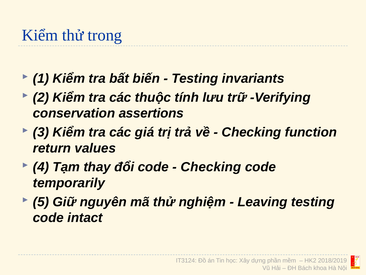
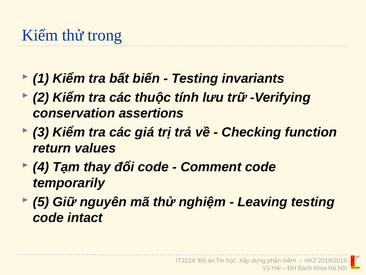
Checking: Checking -> Comment (211, 167)
